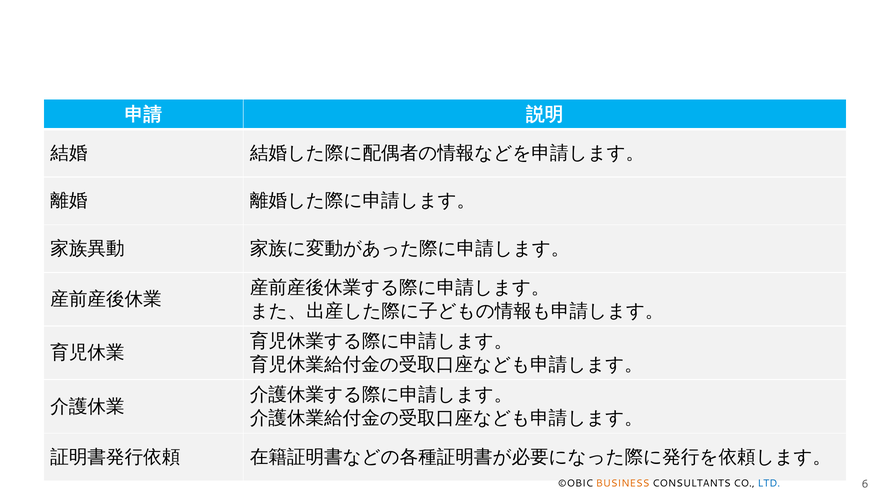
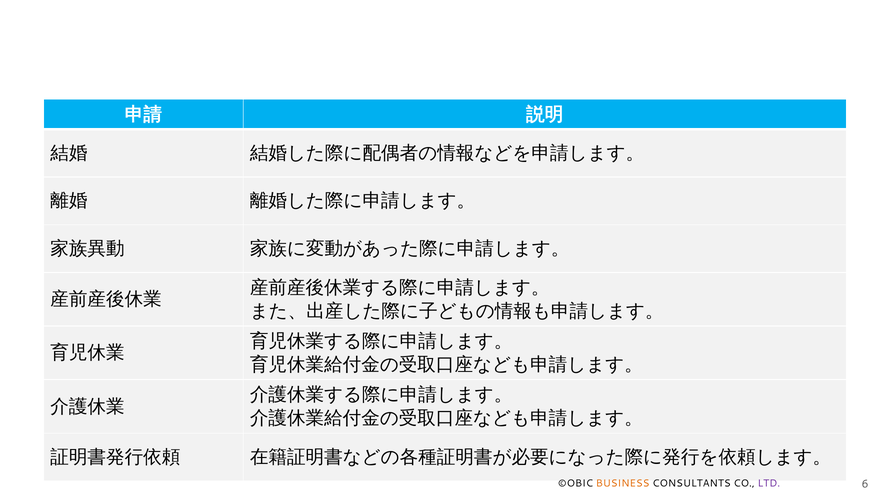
LTD colour: blue -> purple (769, 484)
